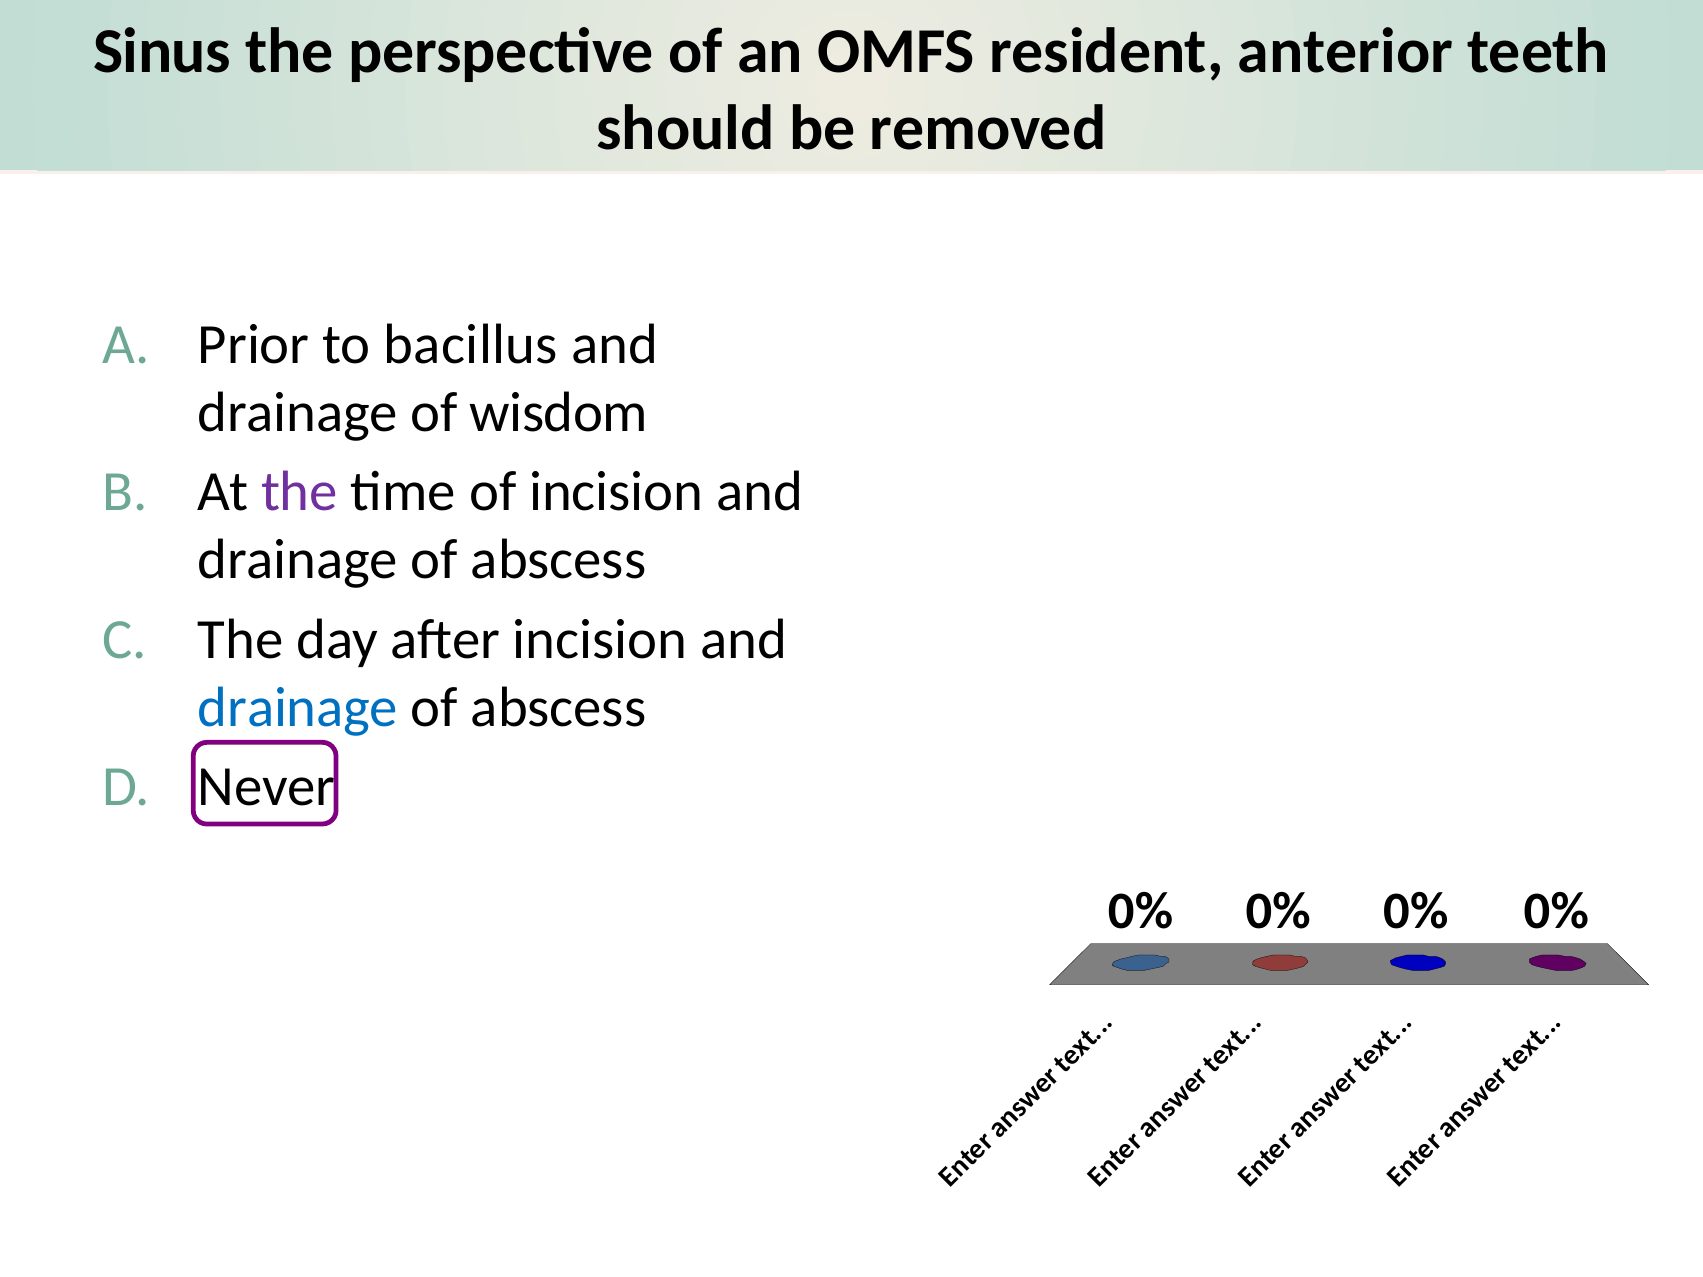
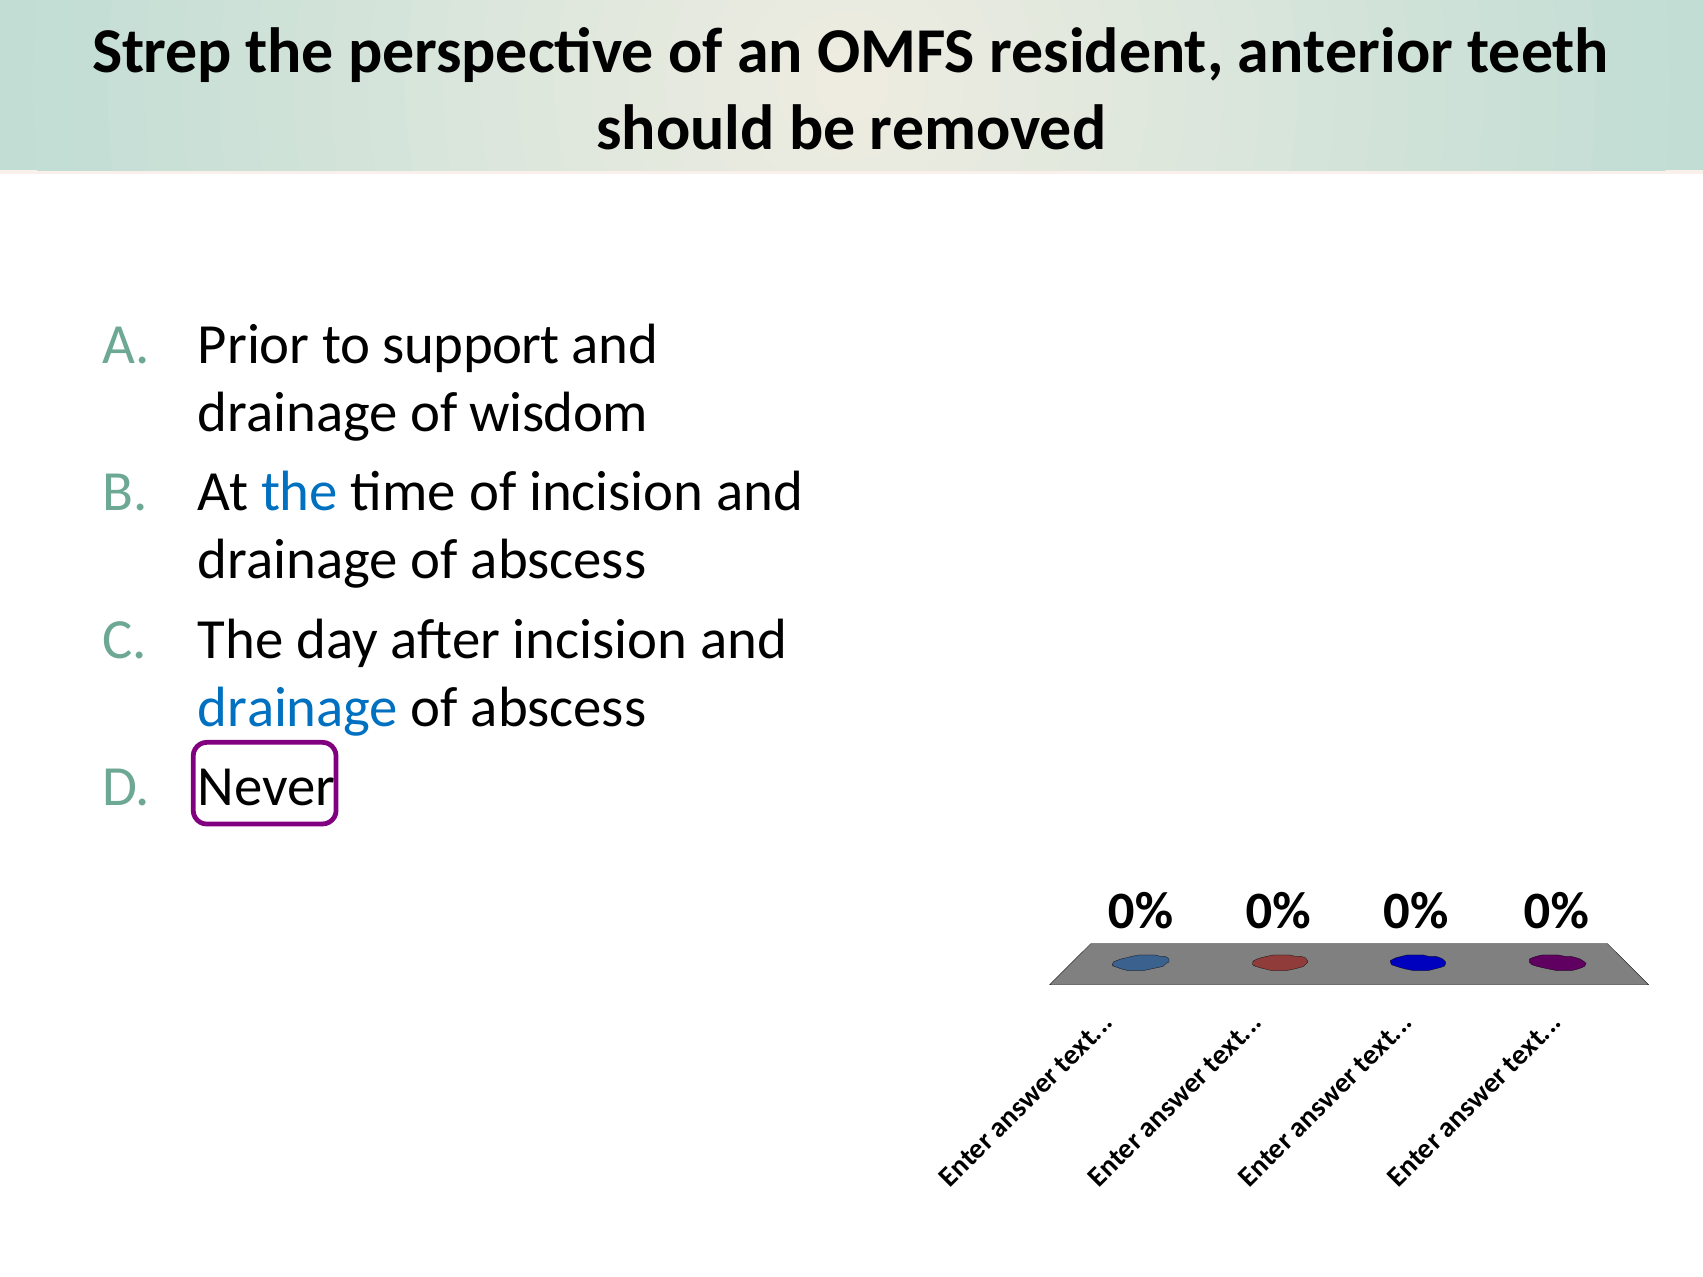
Sinus: Sinus -> Strep (162, 51)
bacillus: bacillus -> support (471, 345)
the colour: purple -> blue (300, 492)
